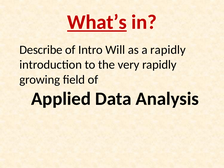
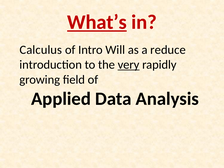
Describe: Describe -> Calculus (41, 50)
a rapidly: rapidly -> reduce (168, 50)
very underline: none -> present (129, 65)
